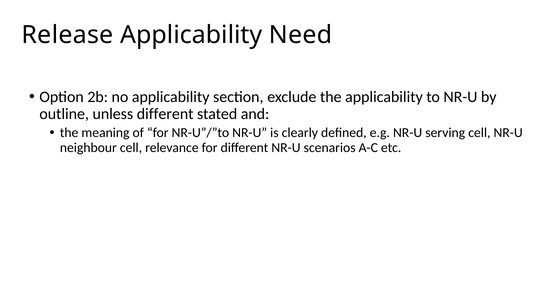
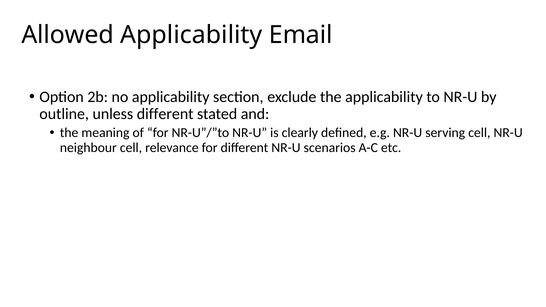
Release: Release -> Allowed (68, 35)
Need: Need -> Email (301, 35)
